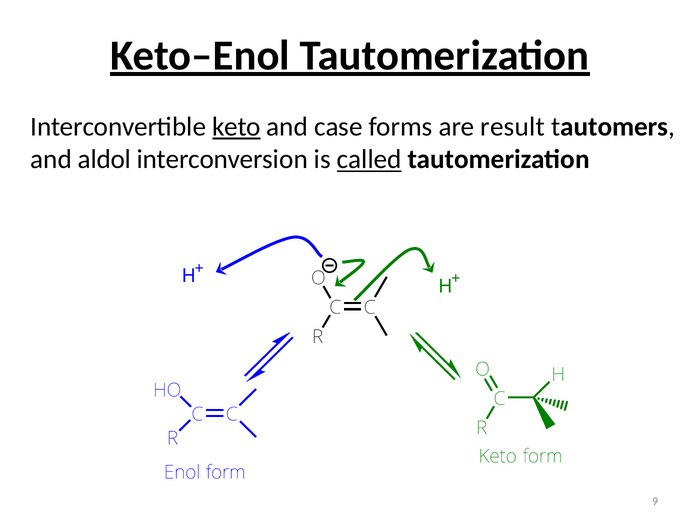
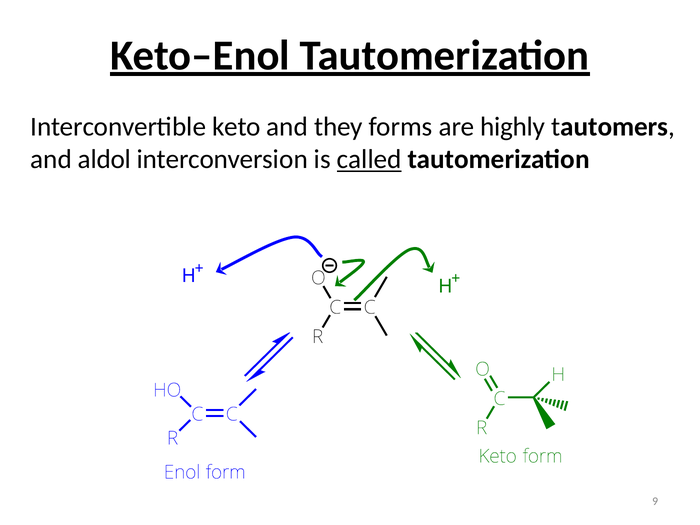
keto underline: present -> none (236, 127)
case: case -> they (338, 127)
result: result -> highly (513, 127)
